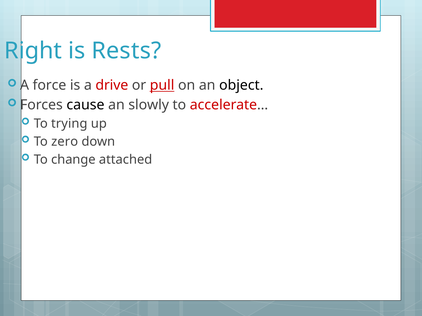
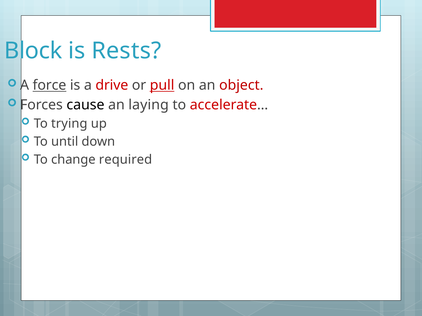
Right: Right -> Block (33, 51)
force underline: none -> present (49, 85)
object colour: black -> red (241, 85)
slowly: slowly -> laying (149, 105)
zero: zero -> until (65, 142)
attached: attached -> required (126, 160)
